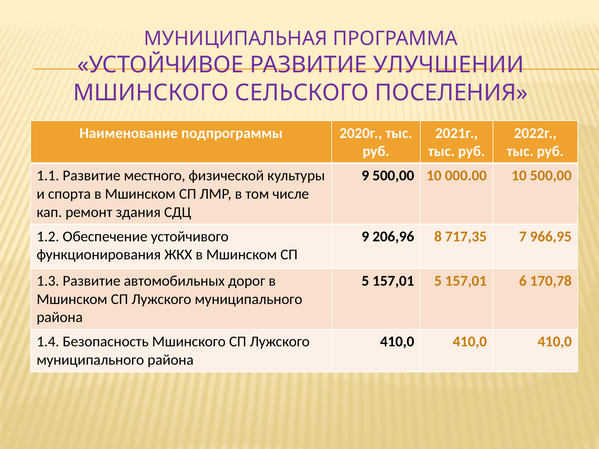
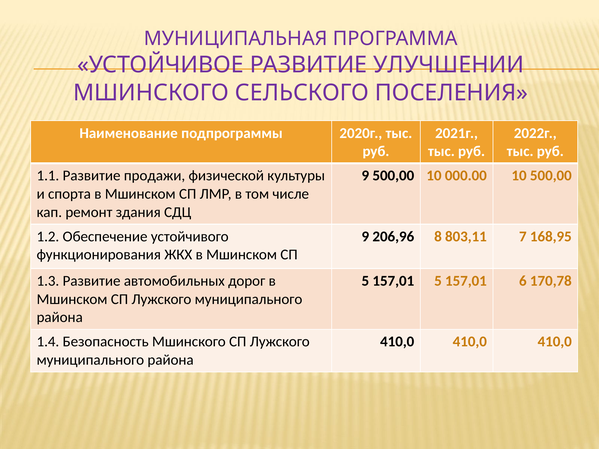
местного: местного -> продажи (155, 176)
717,35: 717,35 -> 803,11 (466, 237)
966,95: 966,95 -> 168,95 (551, 237)
